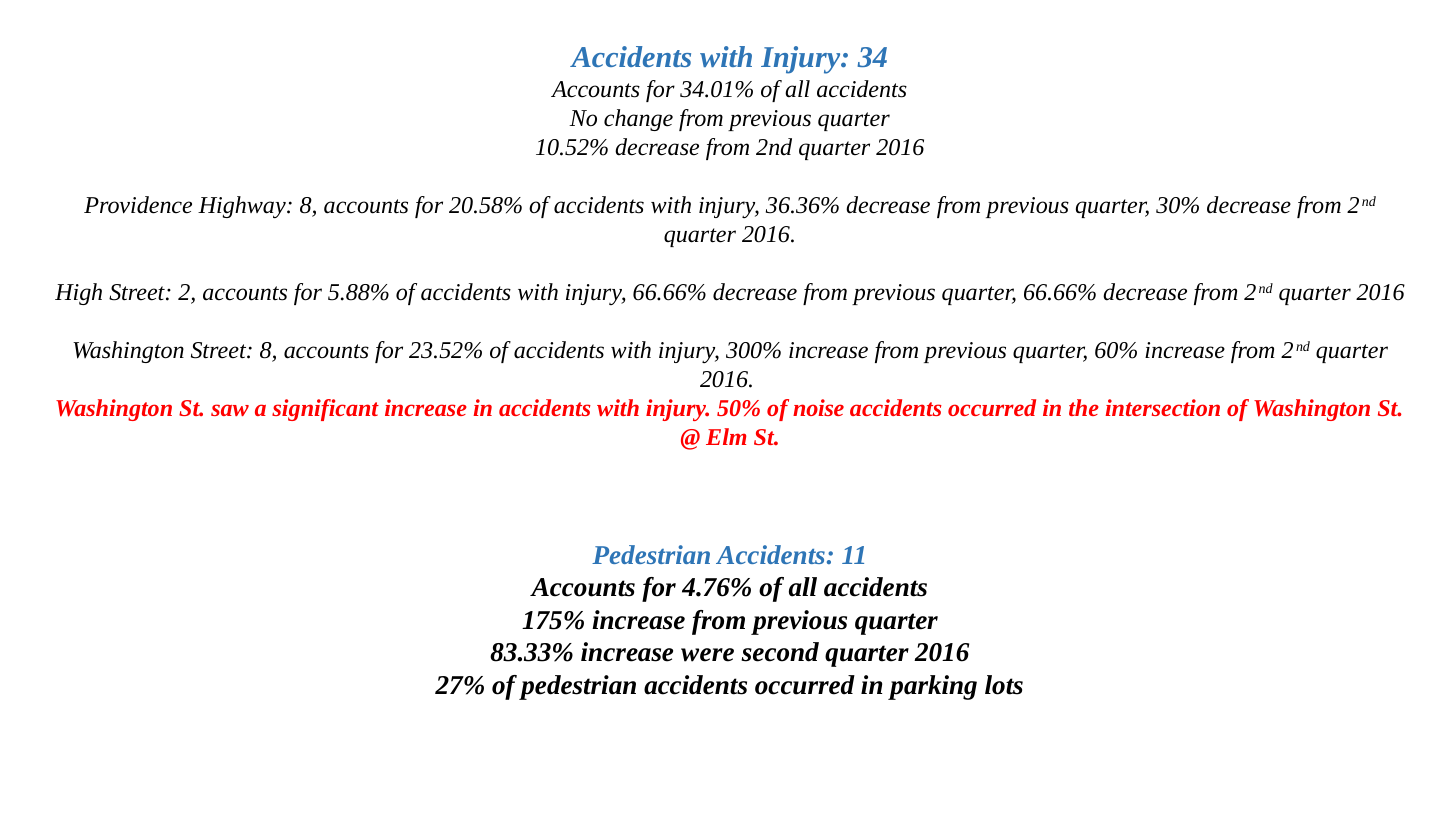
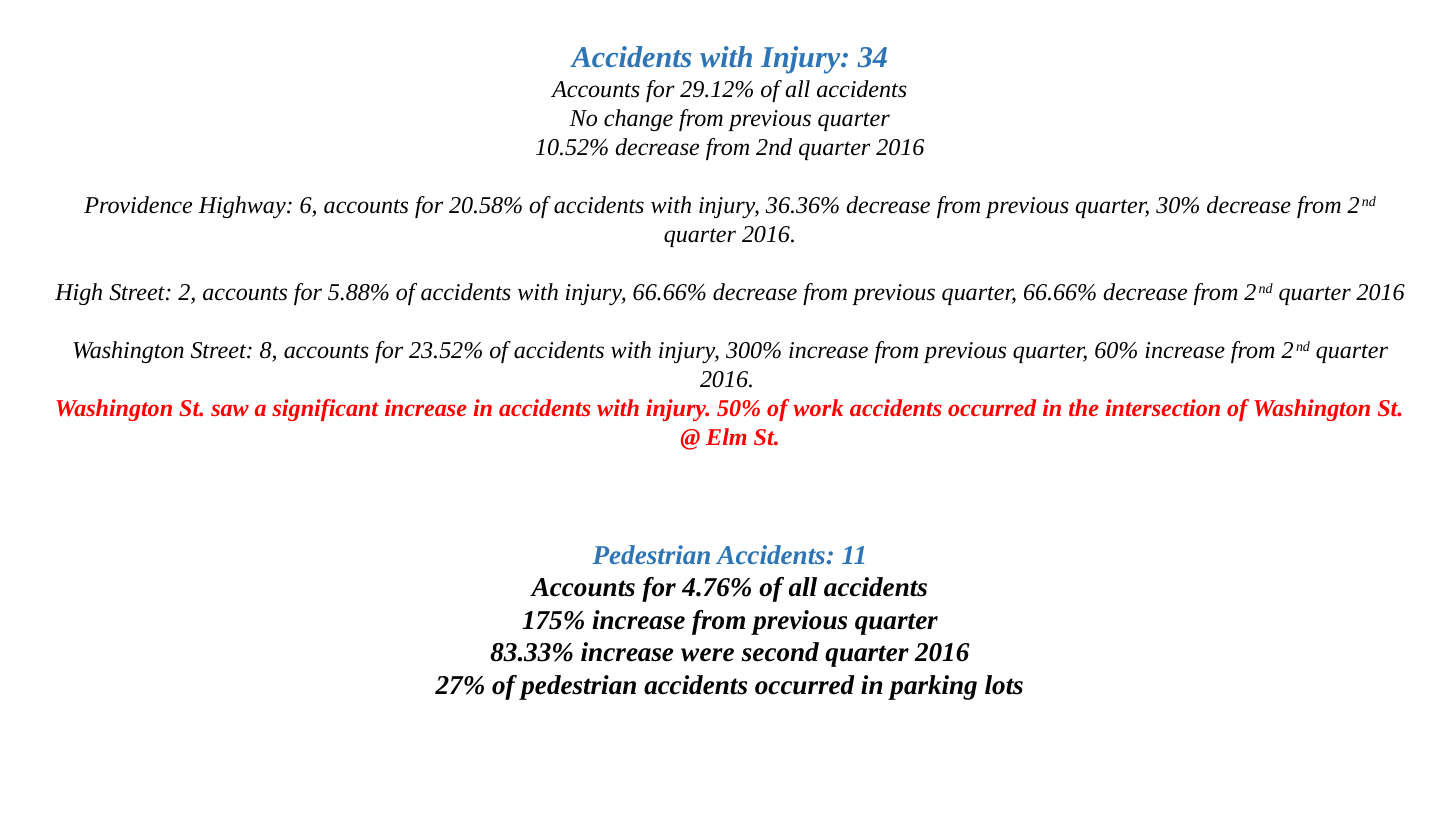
34.01%: 34.01% -> 29.12% (717, 90)
Highway 8: 8 -> 6 (309, 205)
noise: noise -> work (818, 408)
